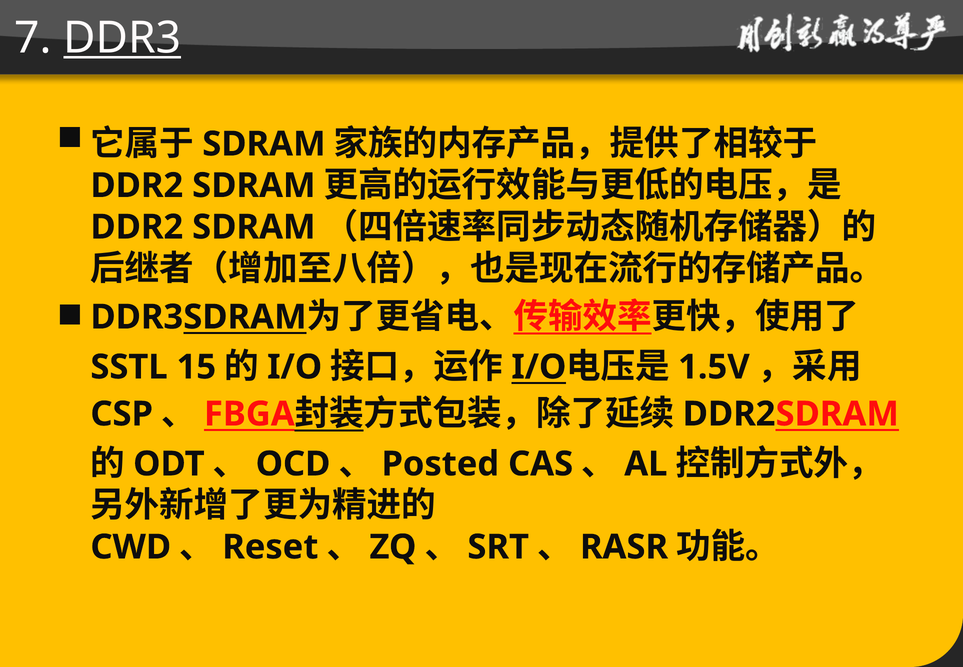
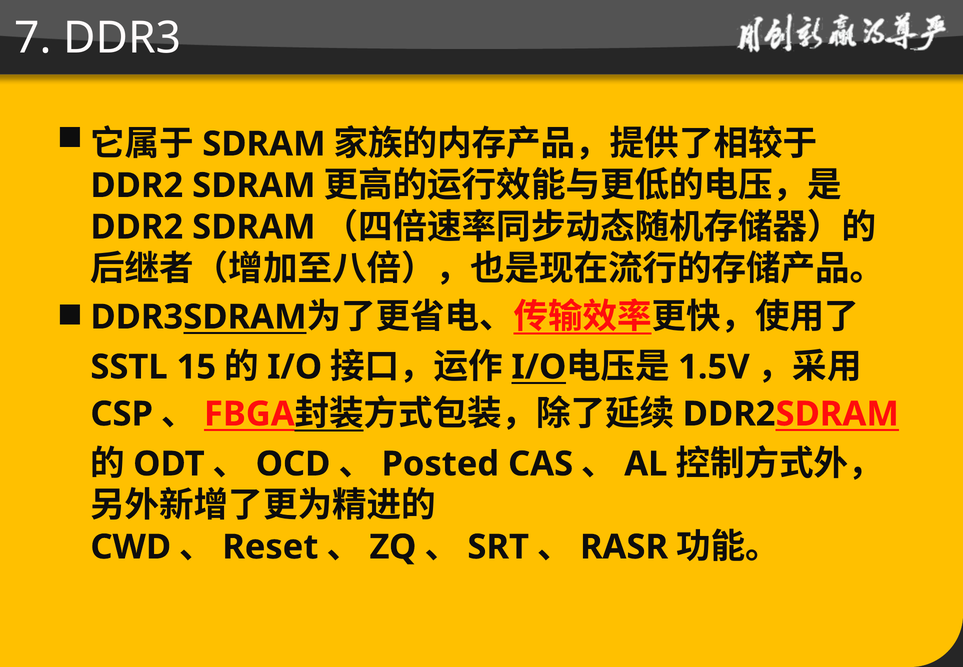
DDR3 underline: present -> none (122, 38)
